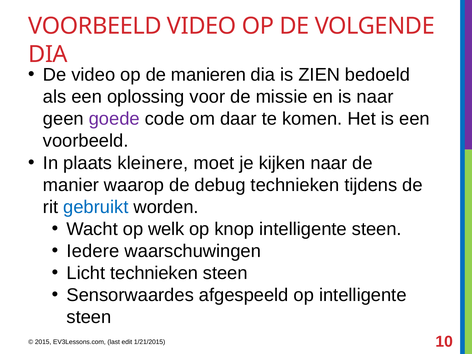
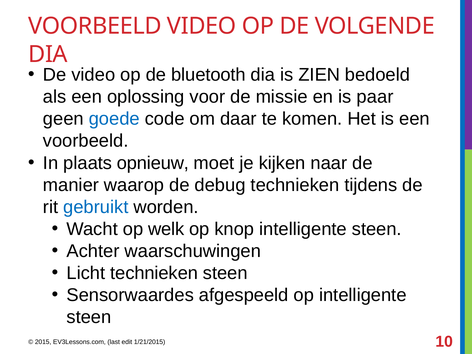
manieren: manieren -> bluetooth (208, 75)
is naar: naar -> paar (375, 97)
goede colour: purple -> blue (114, 119)
kleinere: kleinere -> opnieuw (153, 163)
Iedere: Iedere -> Achter (93, 251)
